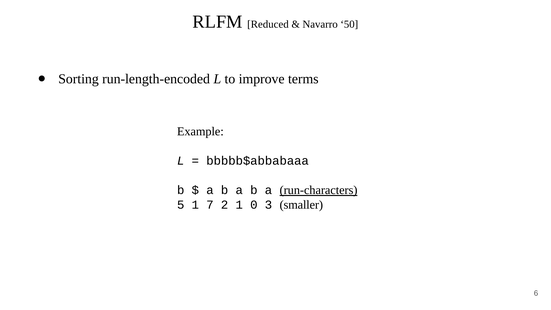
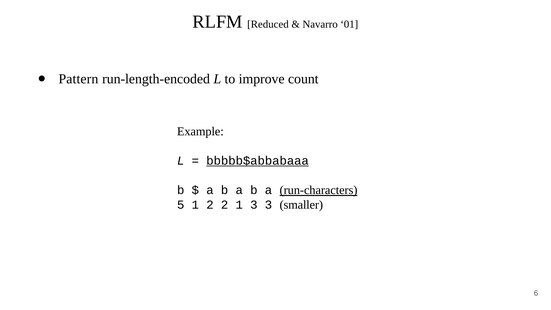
50: 50 -> 01 (349, 24)
Sorting: Sorting -> Pattern (78, 79)
terms: terms -> count (303, 79)
bbbbb$abbabaaa underline: none -> present (258, 161)
1 7: 7 -> 2 (210, 205)
1 0: 0 -> 3 (254, 205)
